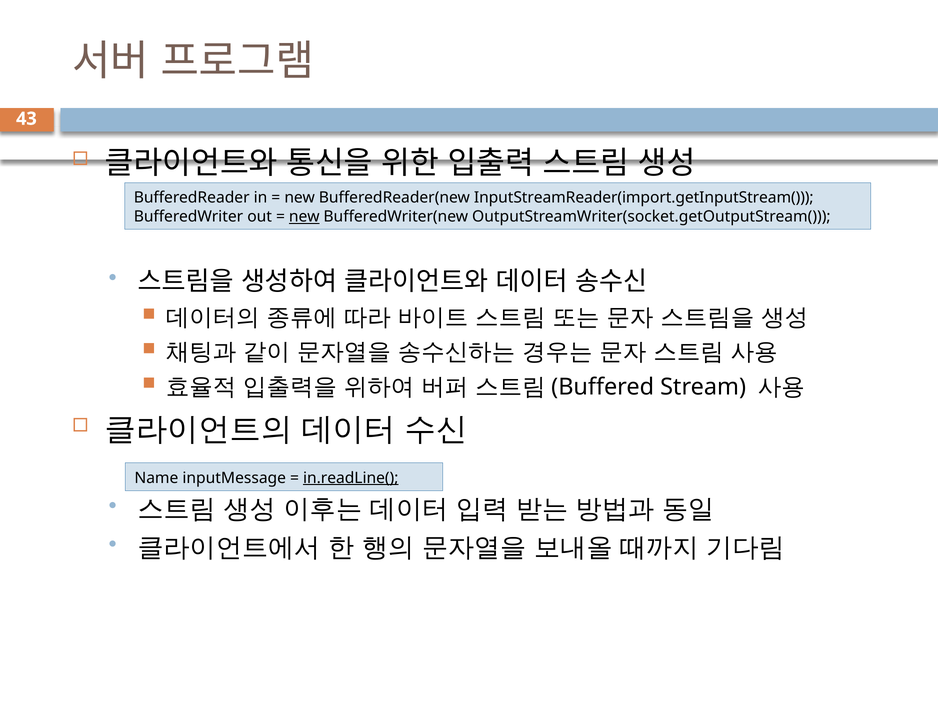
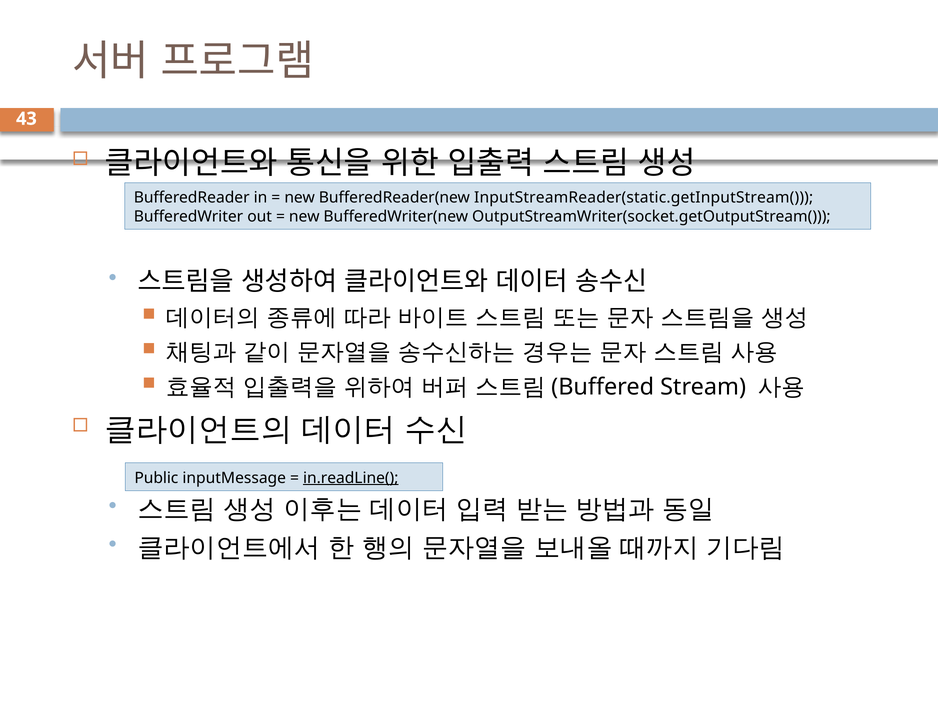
InputStreamReader(import.getInputStream(: InputStreamReader(import.getInputStream( -> InputStreamReader(static.getInputStream( (644, 198)
new underline: present -> none (304, 216)
Name: Name -> Public (156, 478)
